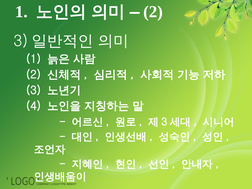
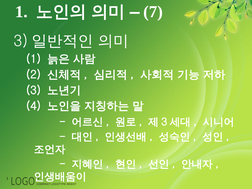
2: 2 -> 7 (153, 12)
